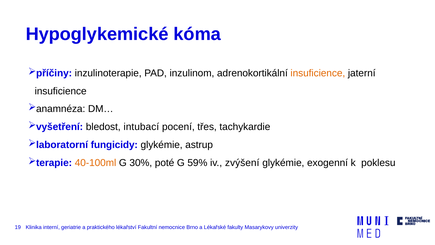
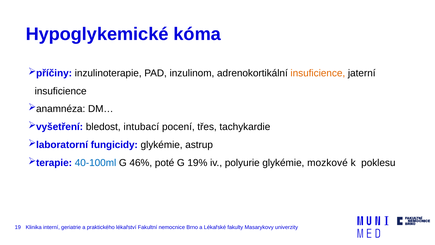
40-100ml colour: orange -> blue (96, 163)
30%: 30% -> 46% (141, 163)
59%: 59% -> 19% (197, 163)
zvýšení: zvýšení -> polyurie (242, 163)
exogenní: exogenní -> mozkové (327, 163)
